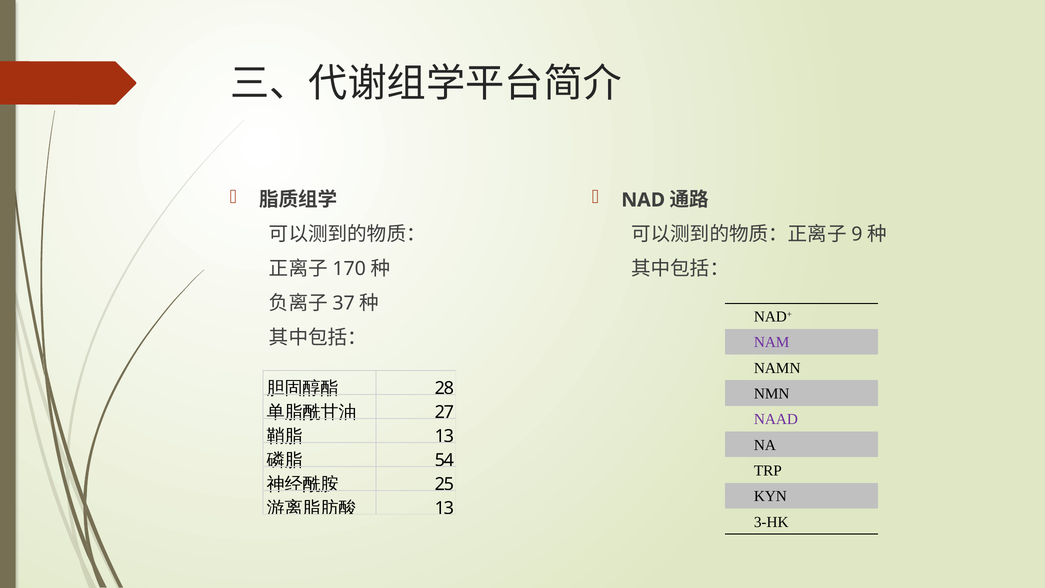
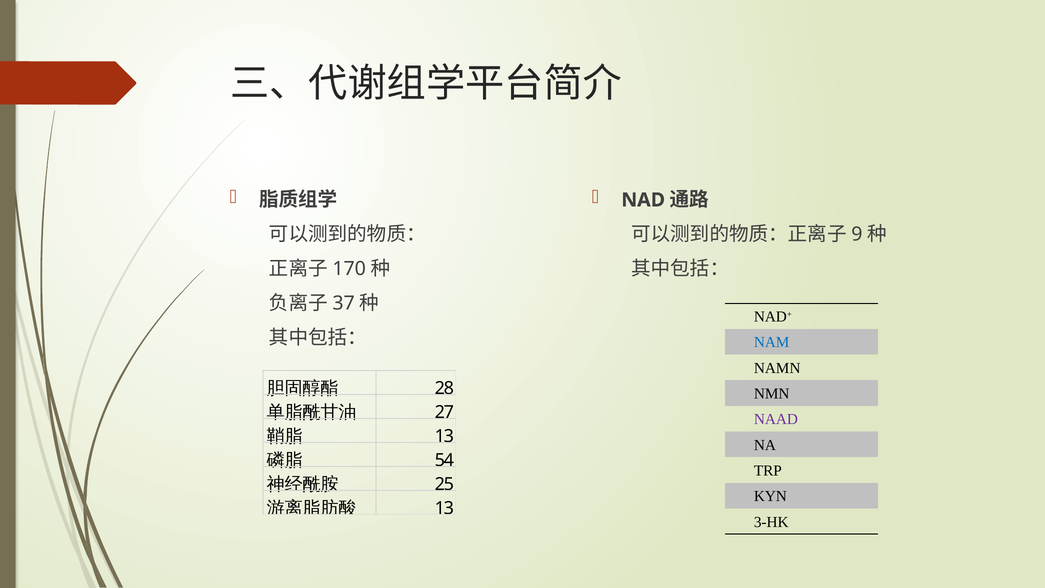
NAM colour: purple -> blue (772, 342)
